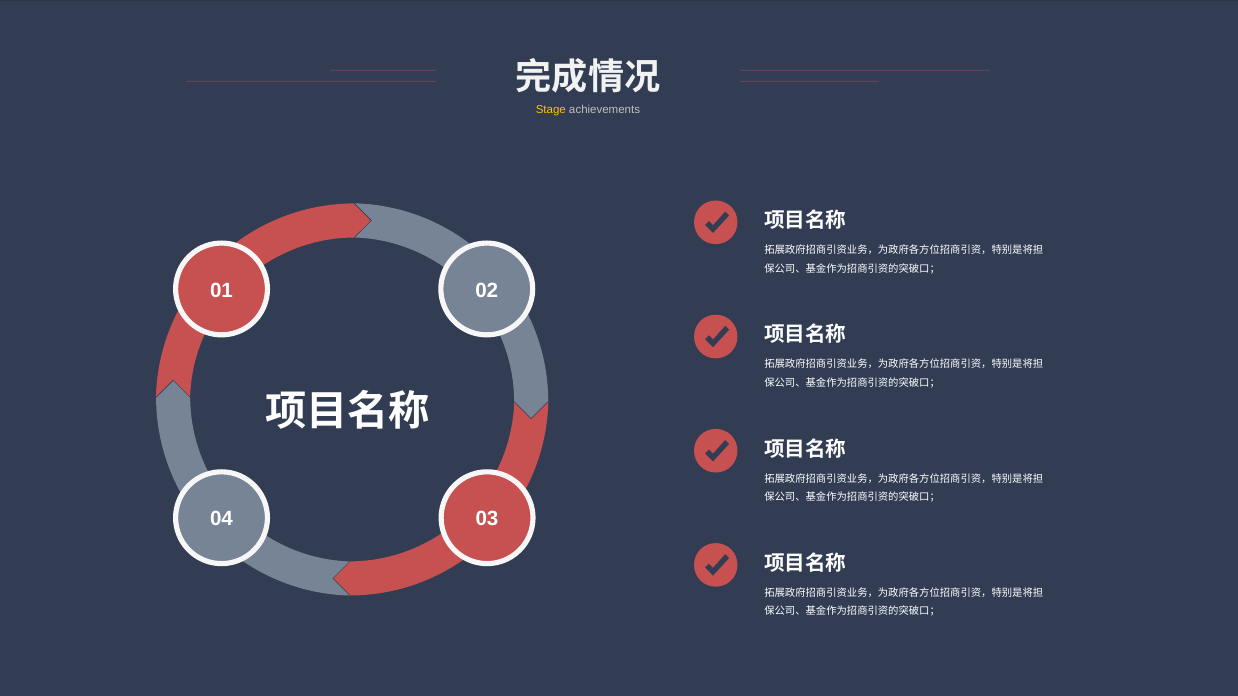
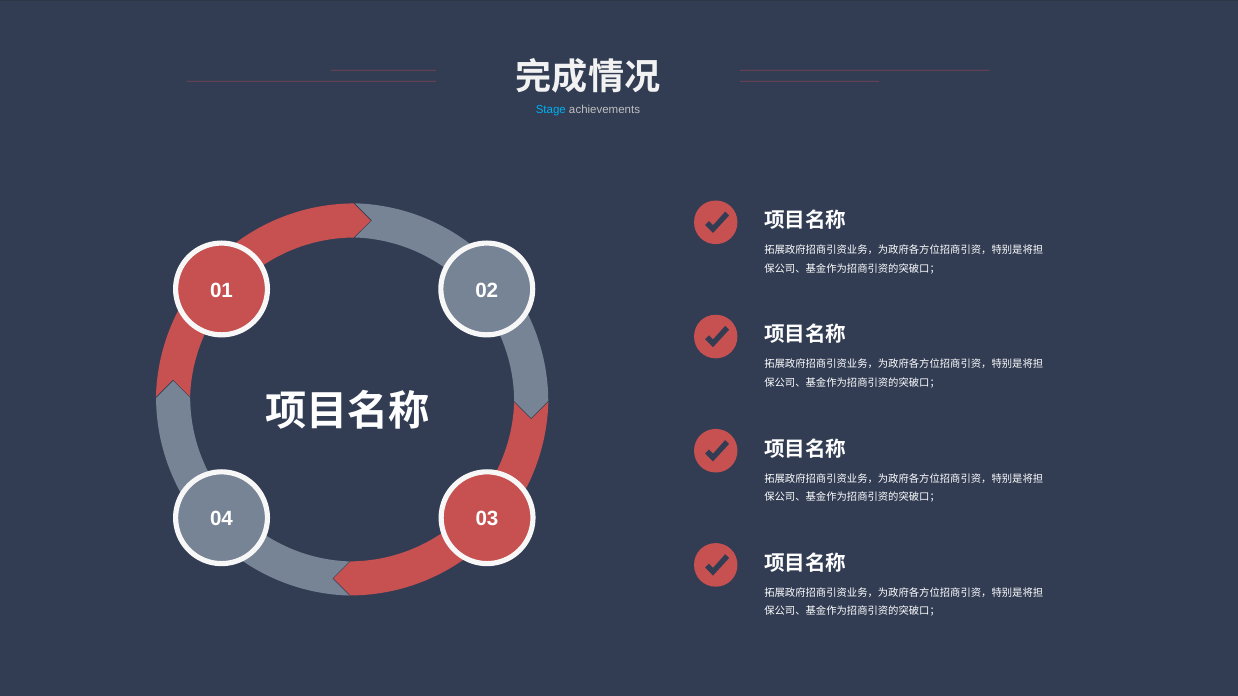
Stage colour: yellow -> light blue (551, 109)
